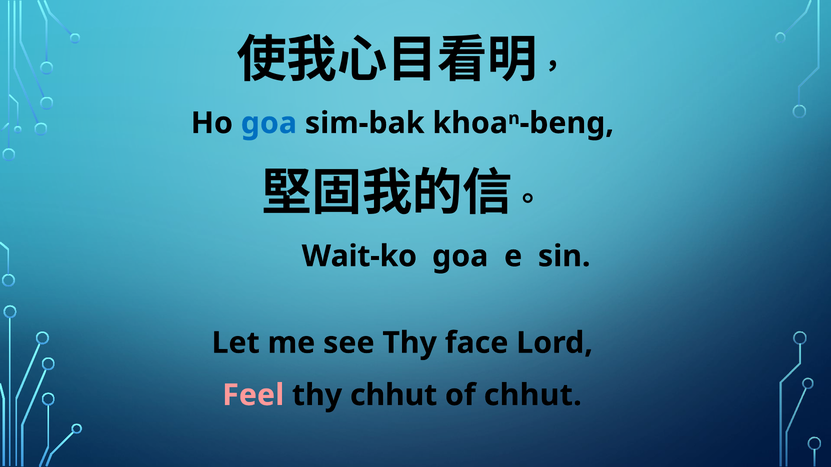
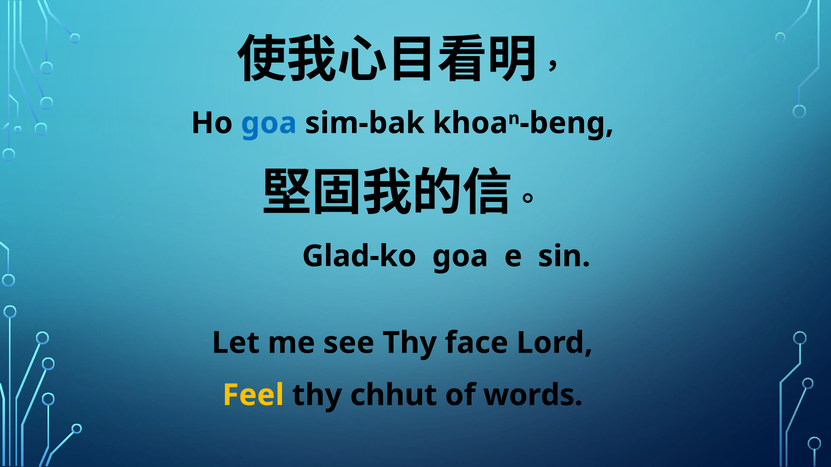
Wait-ko: Wait-ko -> Glad-ko (359, 256)
Feel colour: pink -> yellow (253, 395)
of chhut: chhut -> words (533, 395)
